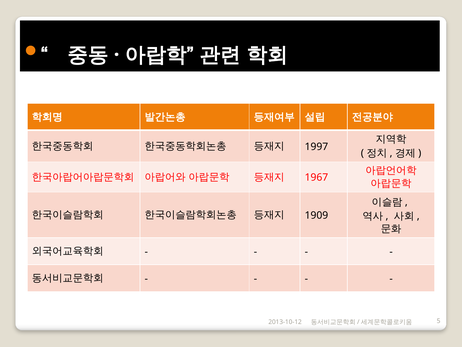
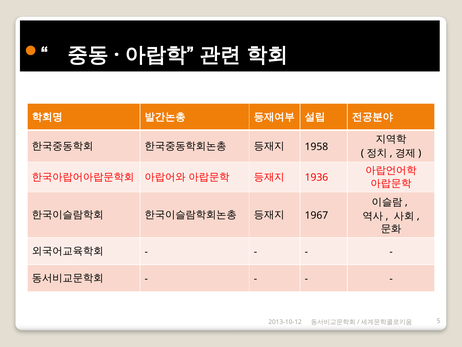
1997: 1997 -> 1958 (316, 146)
1967: 1967 -> 1936 (316, 177)
1909: 1909 -> 1967 (316, 215)
